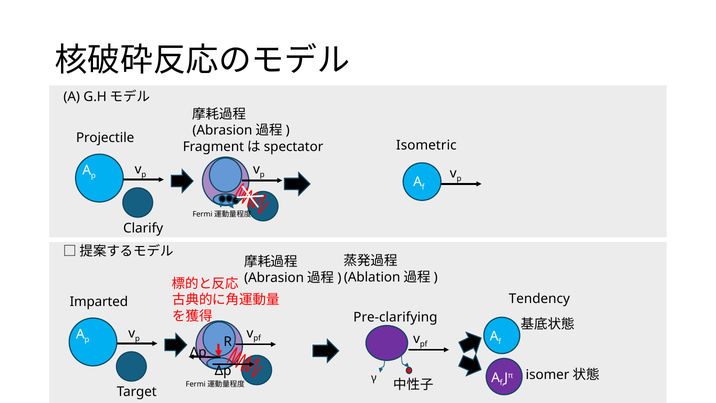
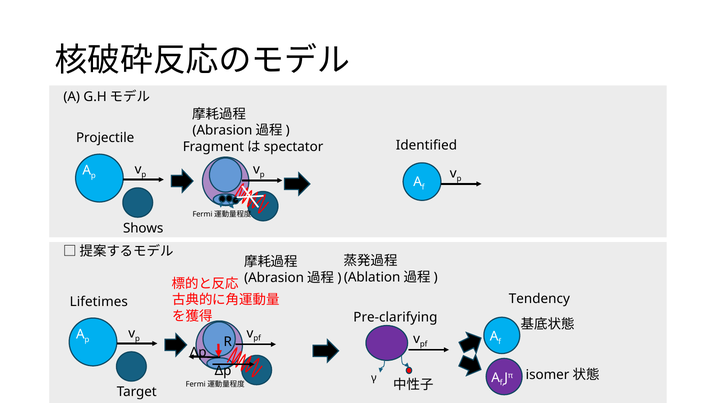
Isometric: Isometric -> Identified (426, 145)
Clarify: Clarify -> Shows (143, 228)
Imparted: Imparted -> Lifetimes (99, 302)
